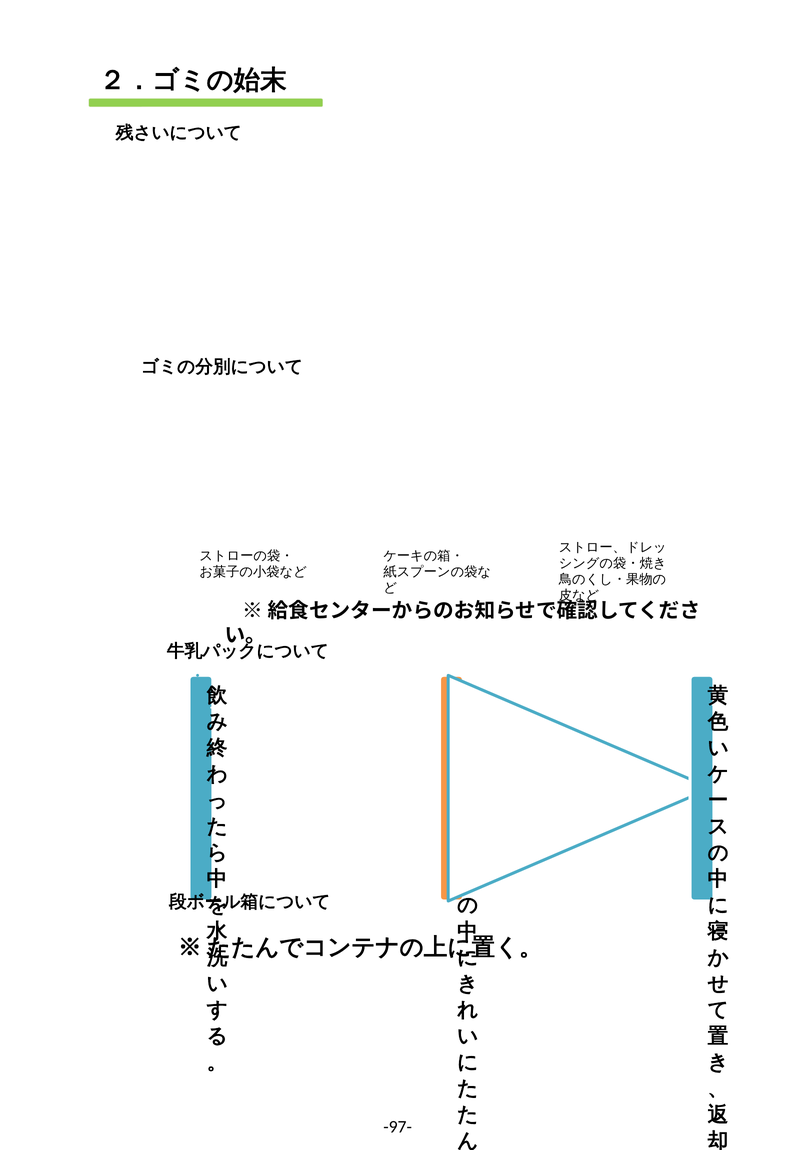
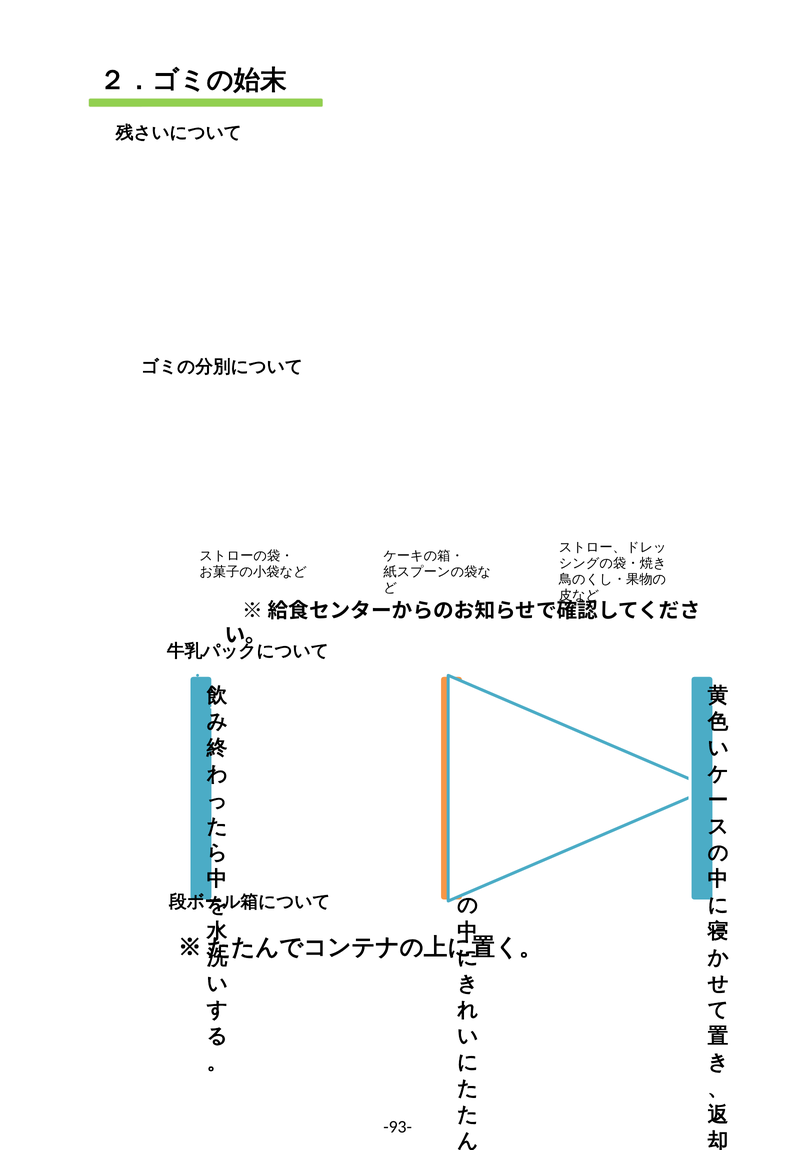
-97-: -97- -> -93- (398, 1127)
